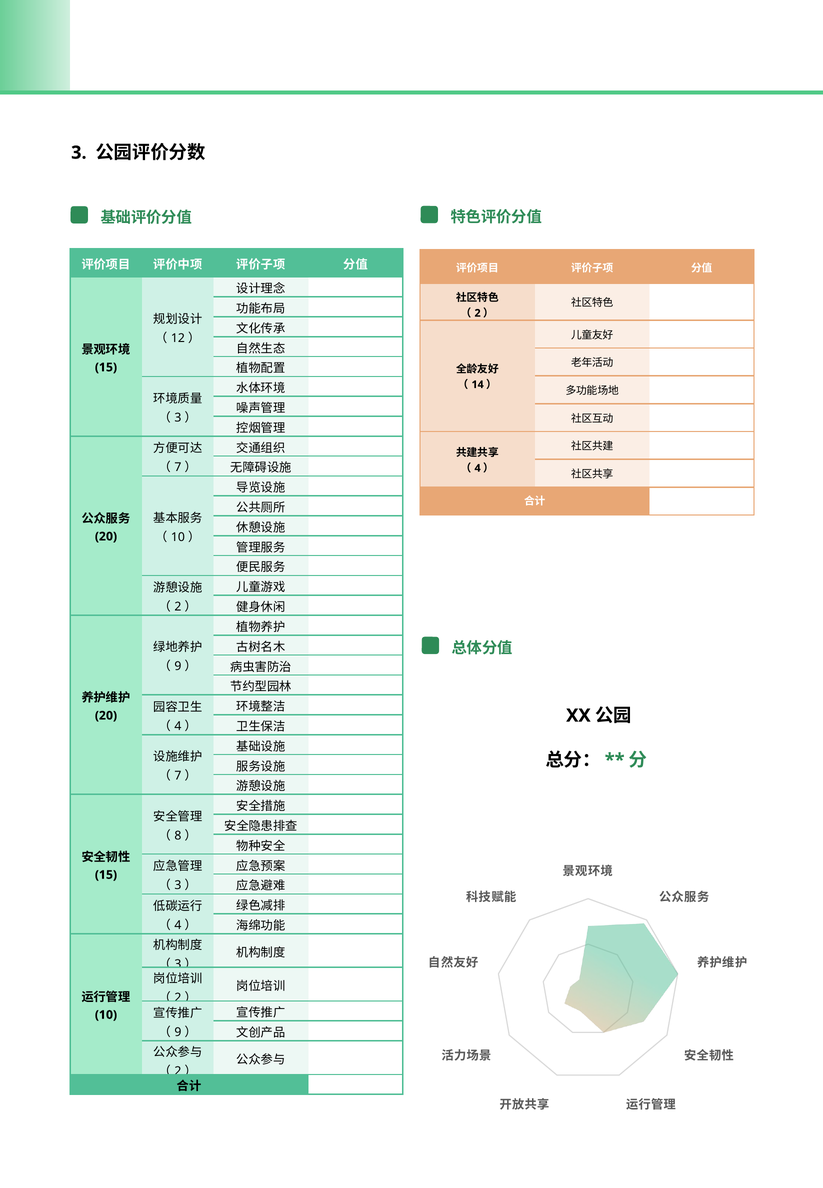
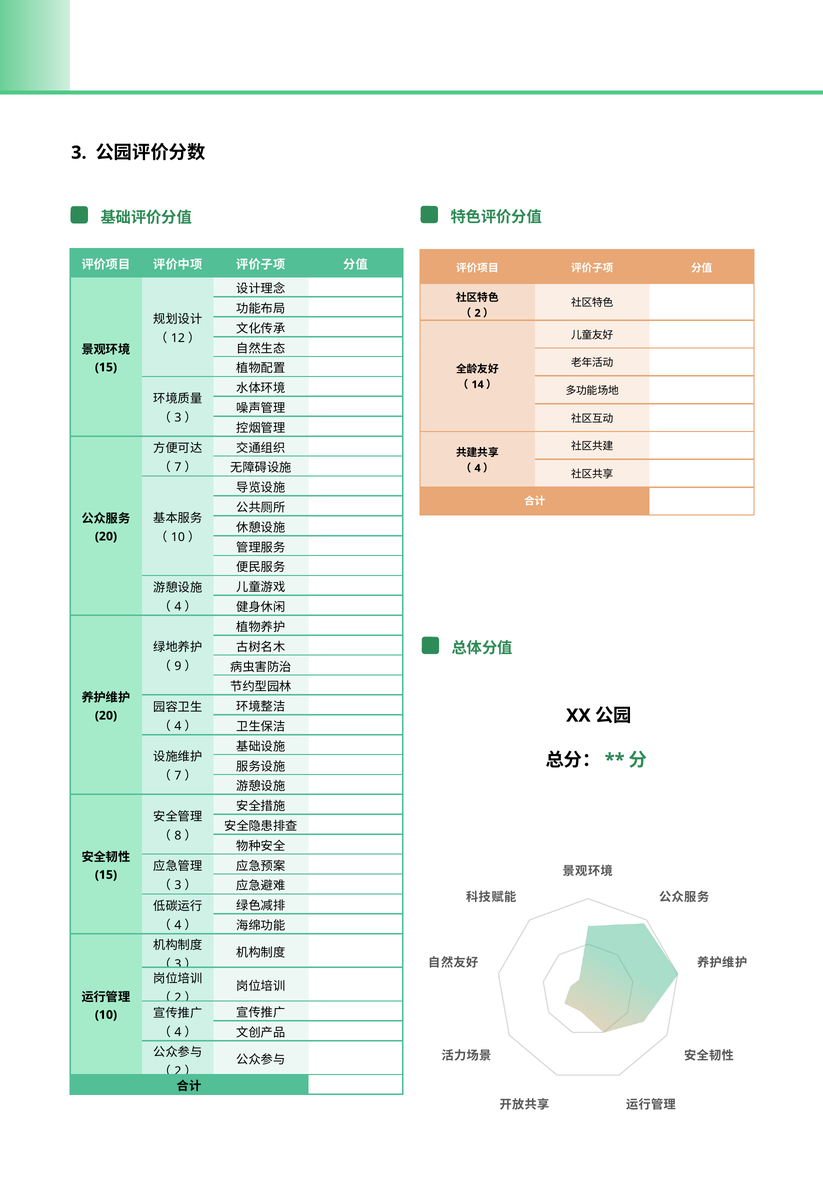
2: 2 -> 4 (178, 607)
9: 9 -> 4 (178, 1033)
